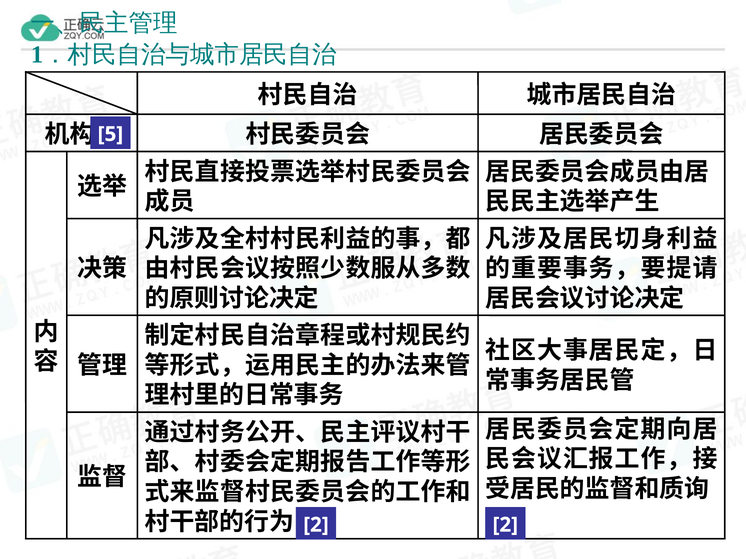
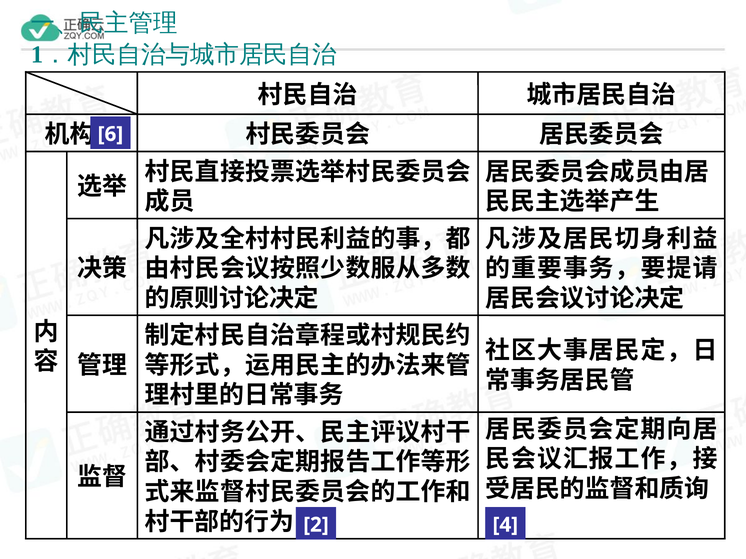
5: 5 -> 6 (110, 134)
2 2: 2 -> 4 (505, 525)
